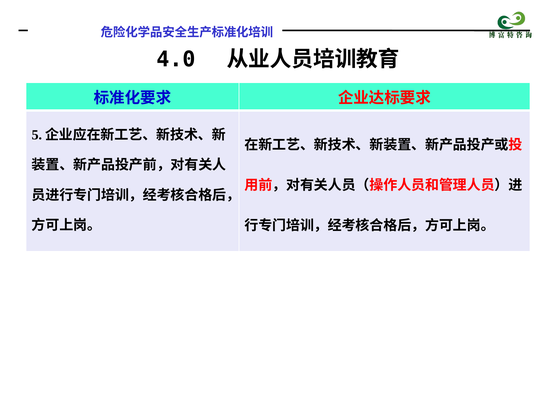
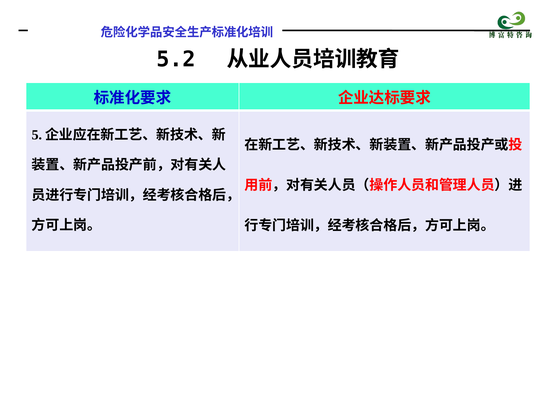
4.0: 4.0 -> 5.2 (176, 59)
